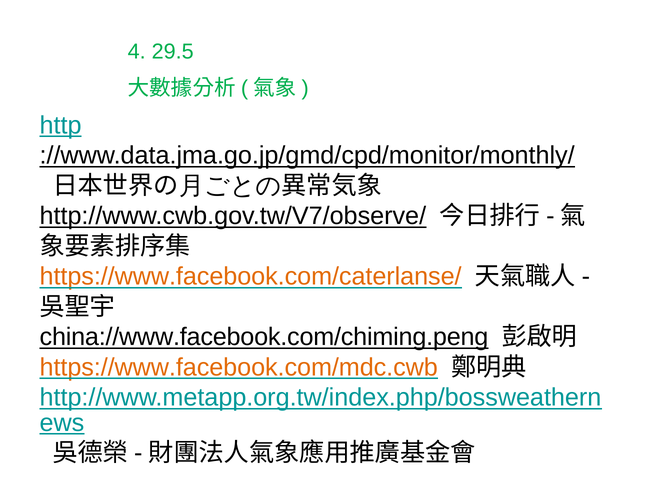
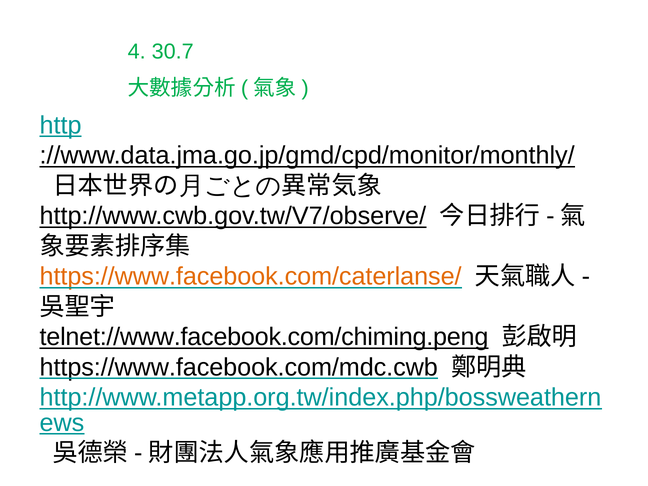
29.5: 29.5 -> 30.7 (173, 51)
china://www.facebook.com/chiming.peng: china://www.facebook.com/chiming.peng -> telnet://www.facebook.com/chiming.peng (264, 337)
https://www.facebook.com/mdc.cwb colour: orange -> black (239, 367)
